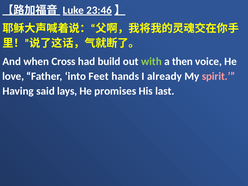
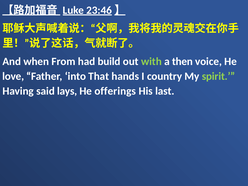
Cross: Cross -> From (63, 62)
Feet: Feet -> That (99, 76)
already: already -> country (165, 76)
spirit colour: pink -> light green (218, 76)
promises: promises -> offerings (115, 91)
